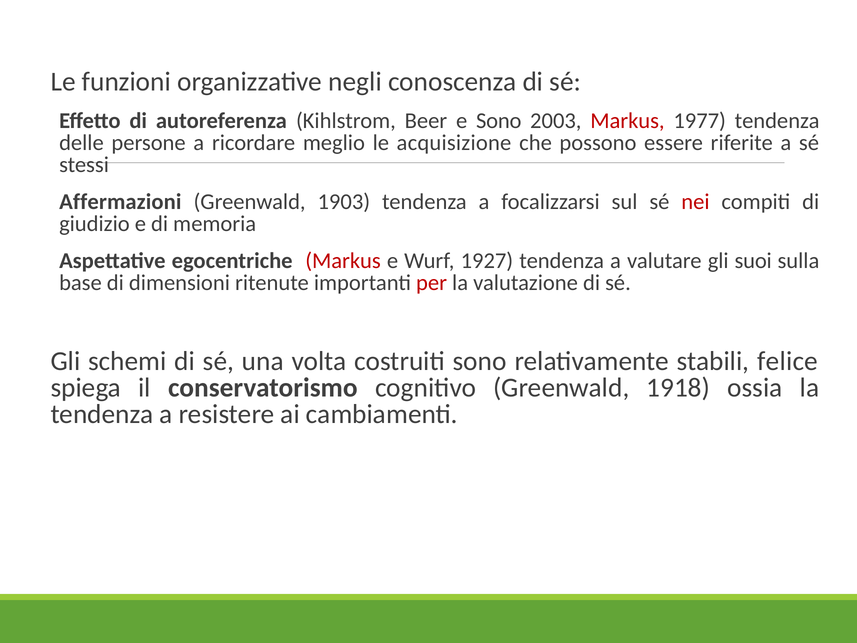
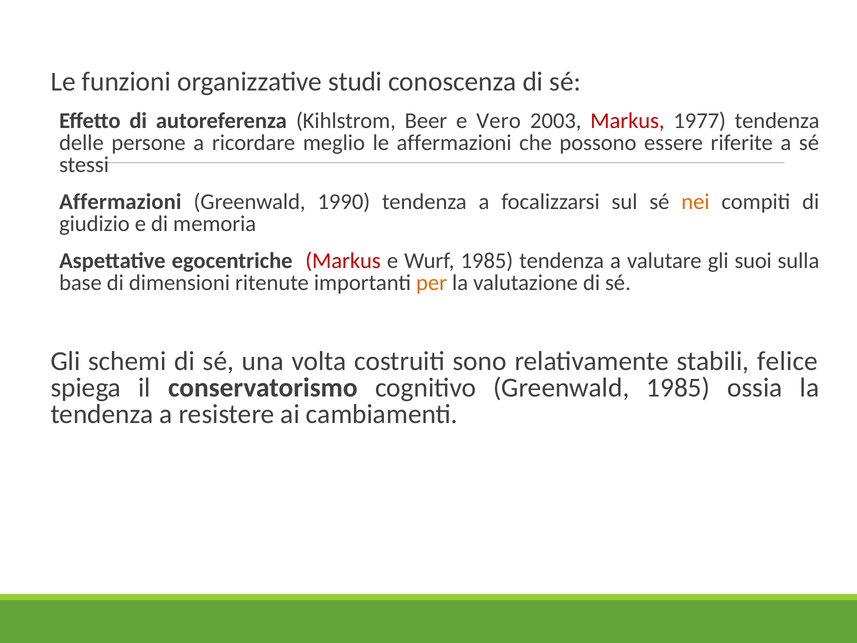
negli: negli -> studi (355, 81)
e Sono: Sono -> Vero (499, 121)
le acquisizione: acquisizione -> affermazioni (454, 143)
1903: 1903 -> 1990 (344, 202)
nei colour: red -> orange (695, 202)
Wurf 1927: 1927 -> 1985 (487, 261)
per colour: red -> orange (432, 283)
Greenwald 1918: 1918 -> 1985 (678, 388)
